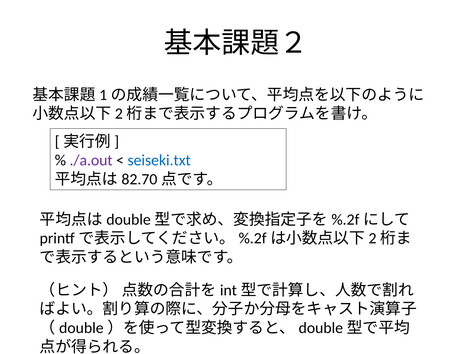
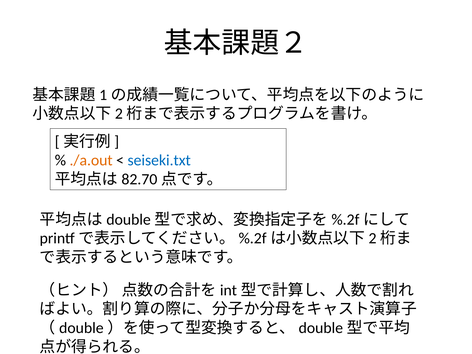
./a.out colour: purple -> orange (91, 160)
